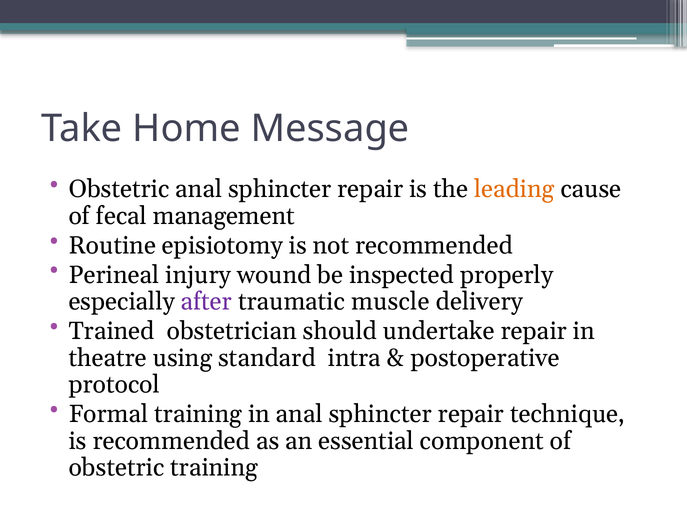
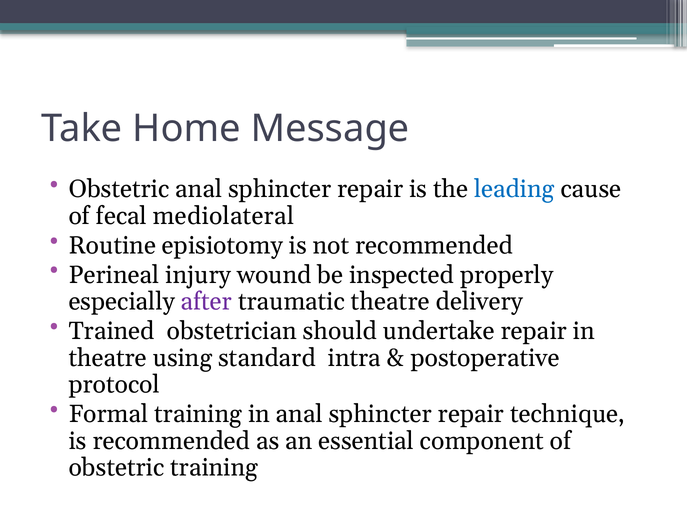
leading colour: orange -> blue (514, 189)
management: management -> mediolateral (223, 216)
traumatic muscle: muscle -> theatre (390, 301)
